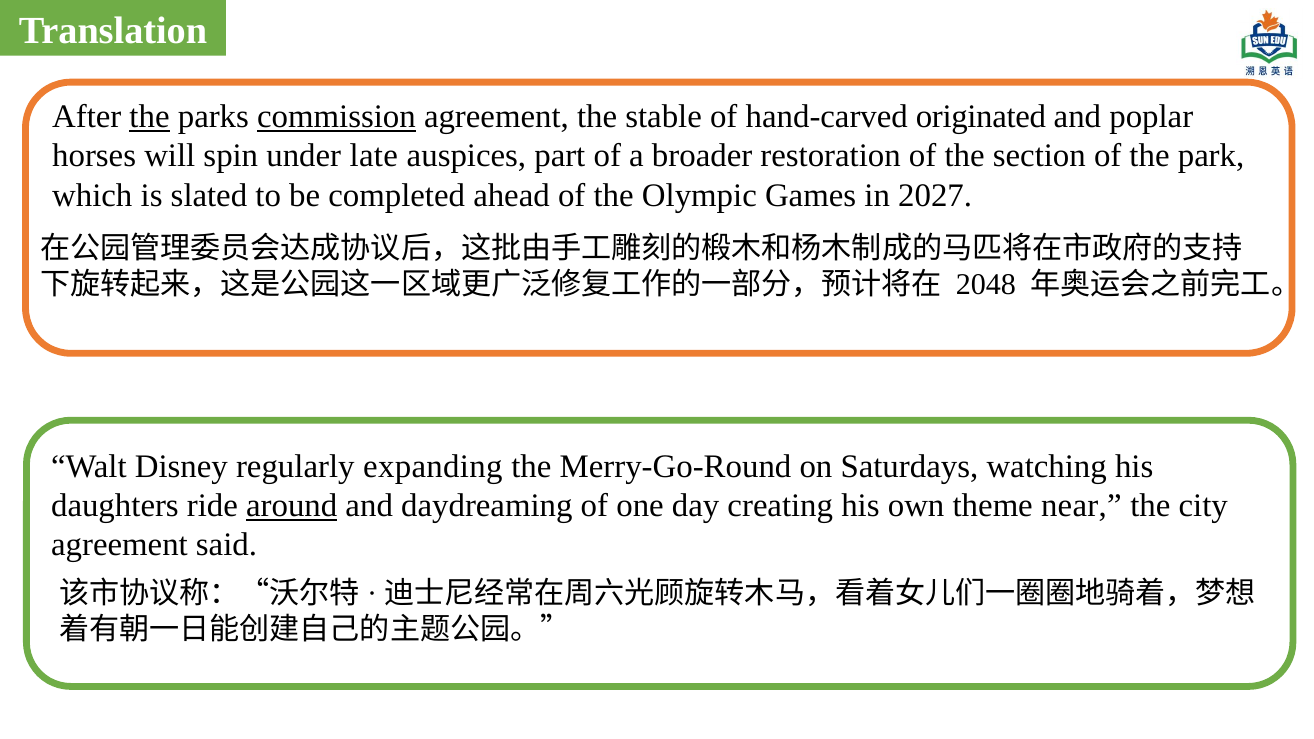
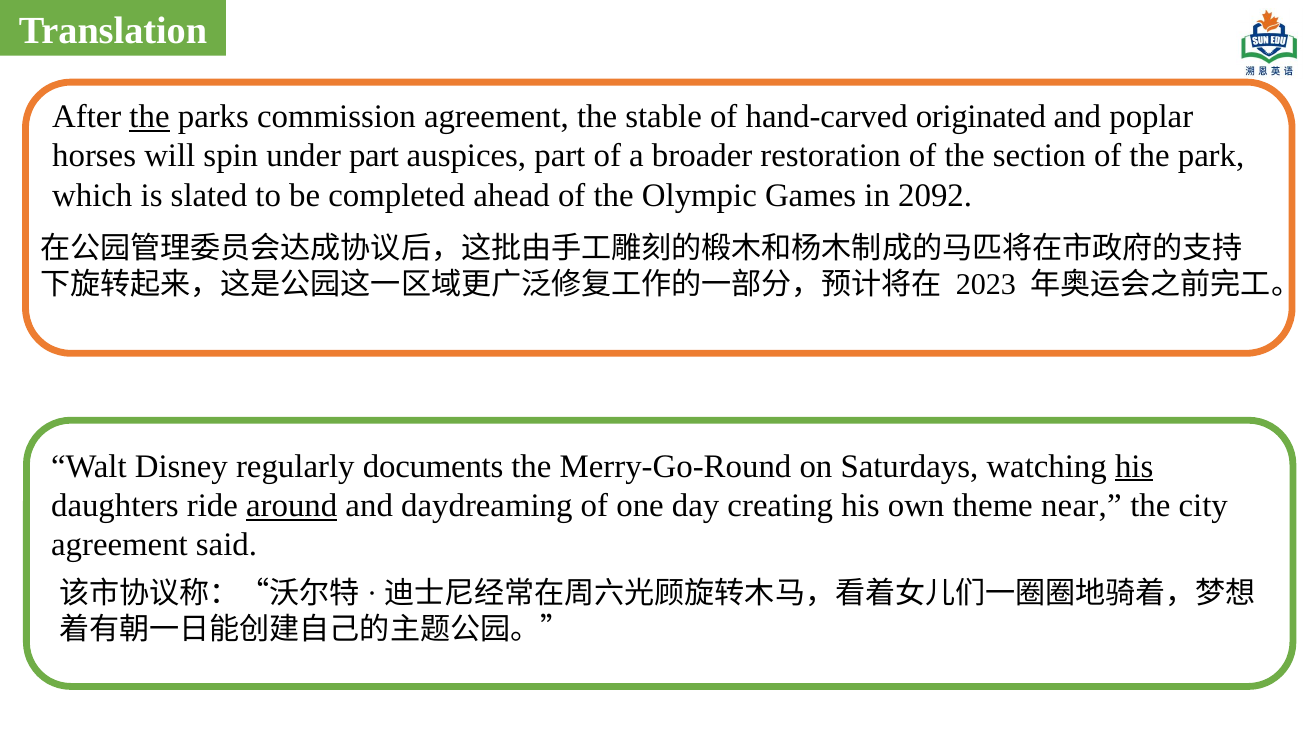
commission underline: present -> none (337, 117)
under late: late -> part (374, 156)
2027: 2027 -> 2092 (935, 195)
2048: 2048 -> 2023 (986, 284)
expanding: expanding -> documents (433, 466)
his underline: none -> present (1134, 466)
